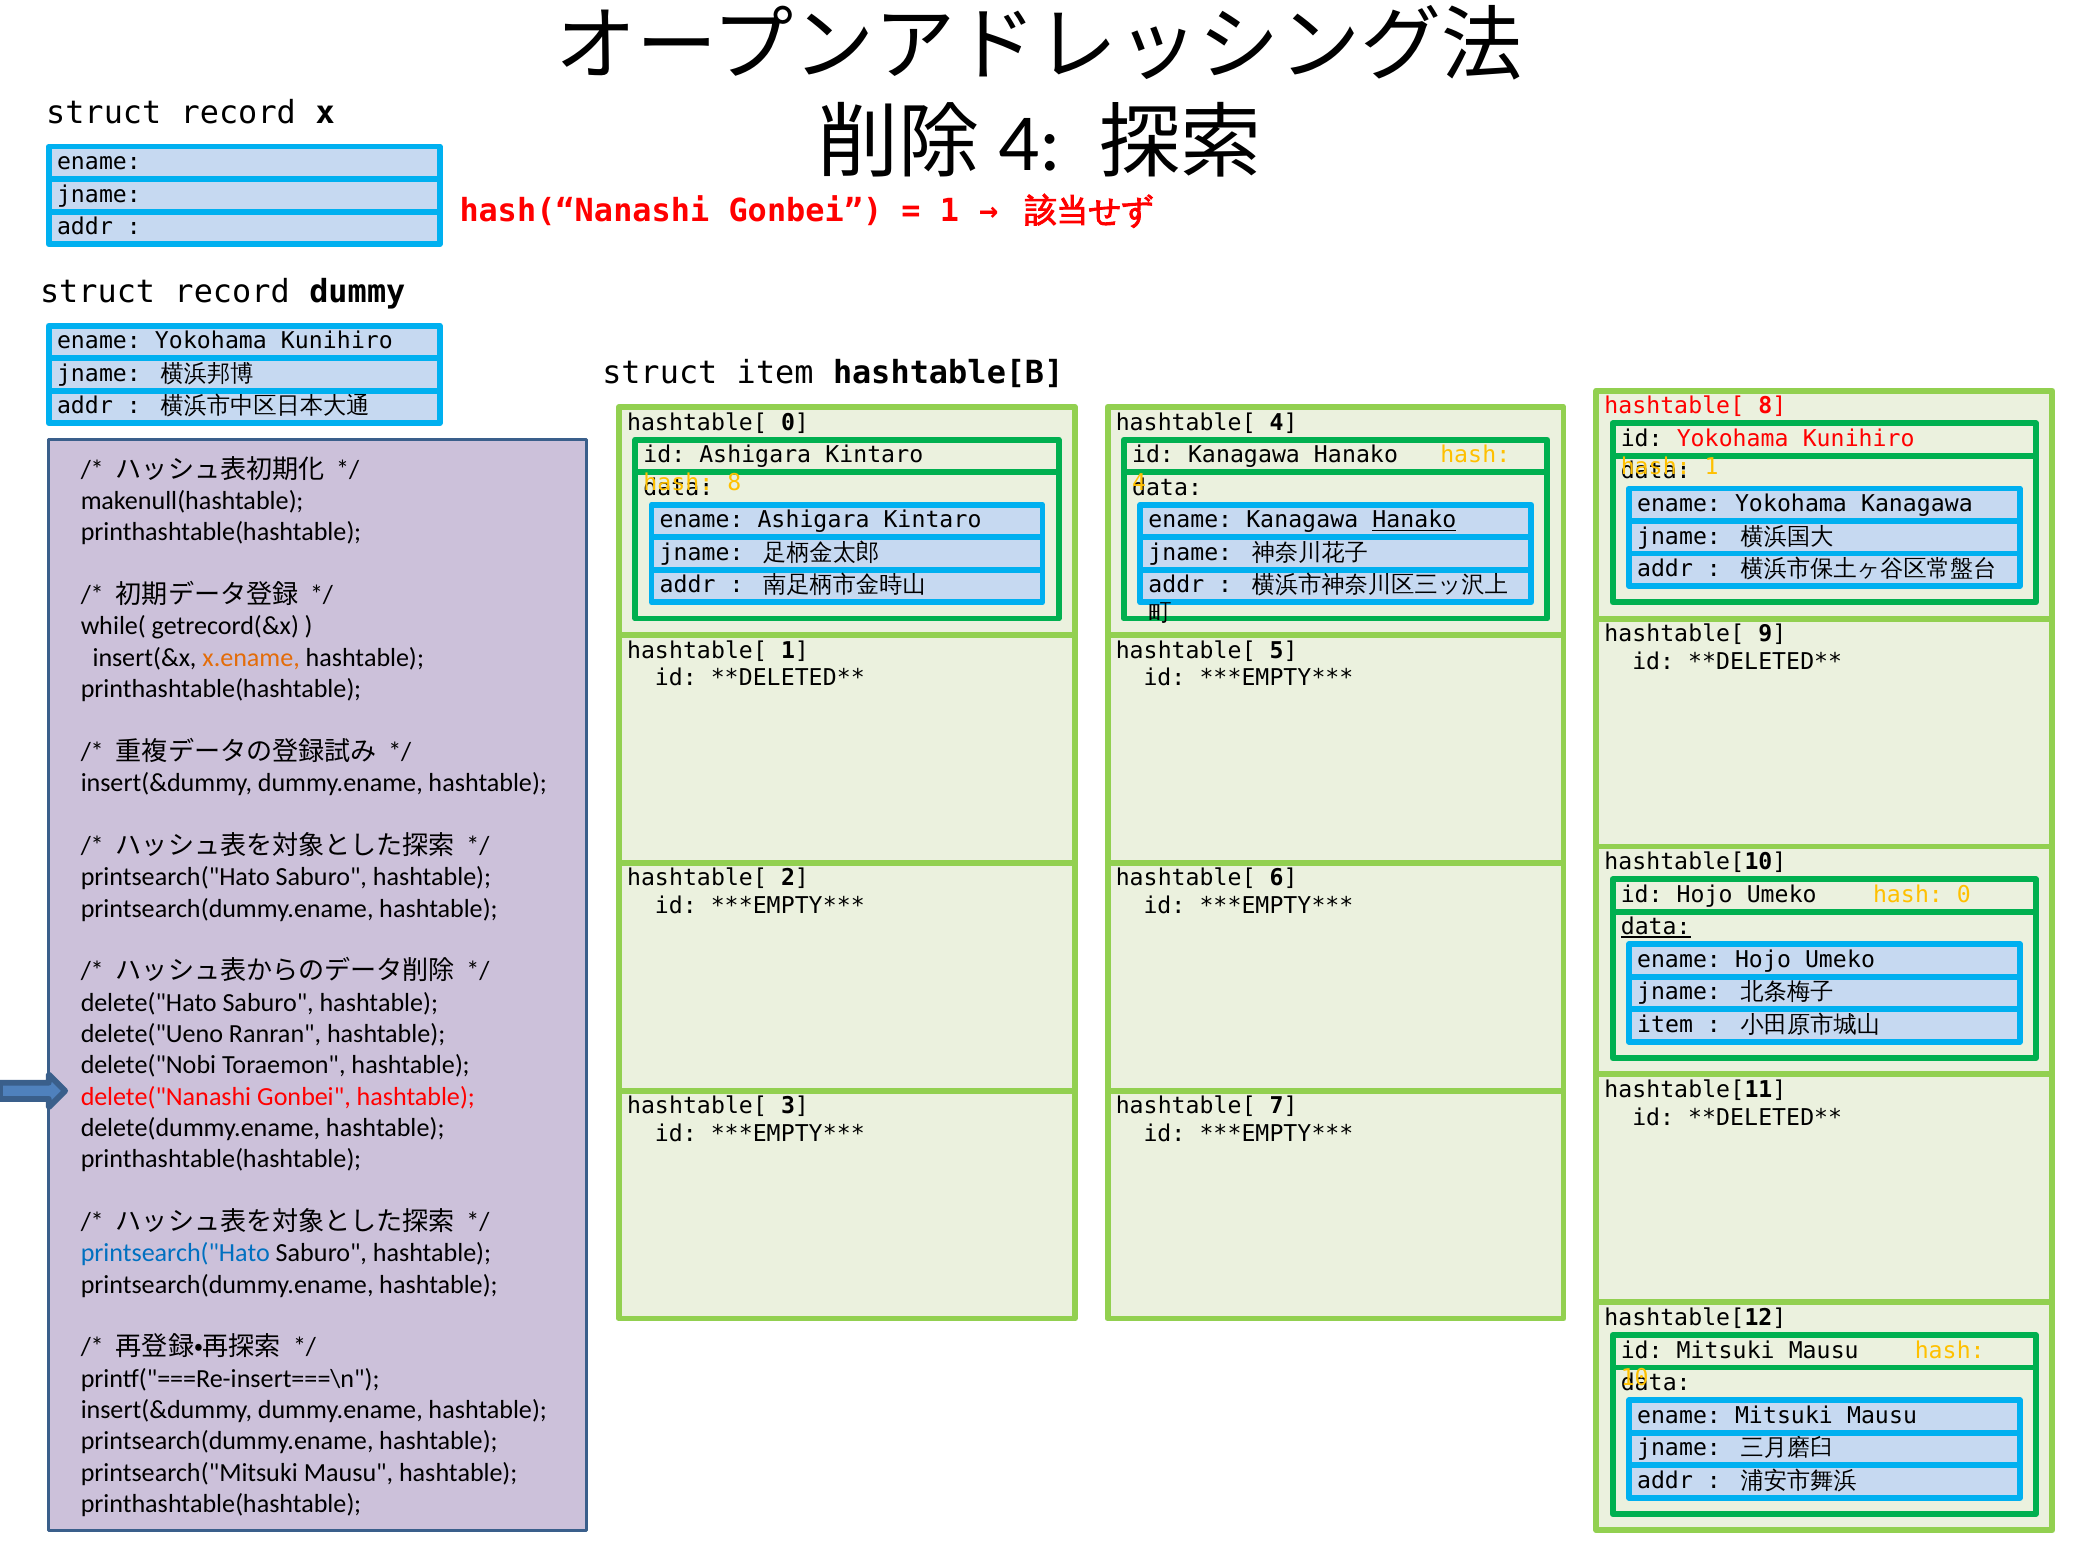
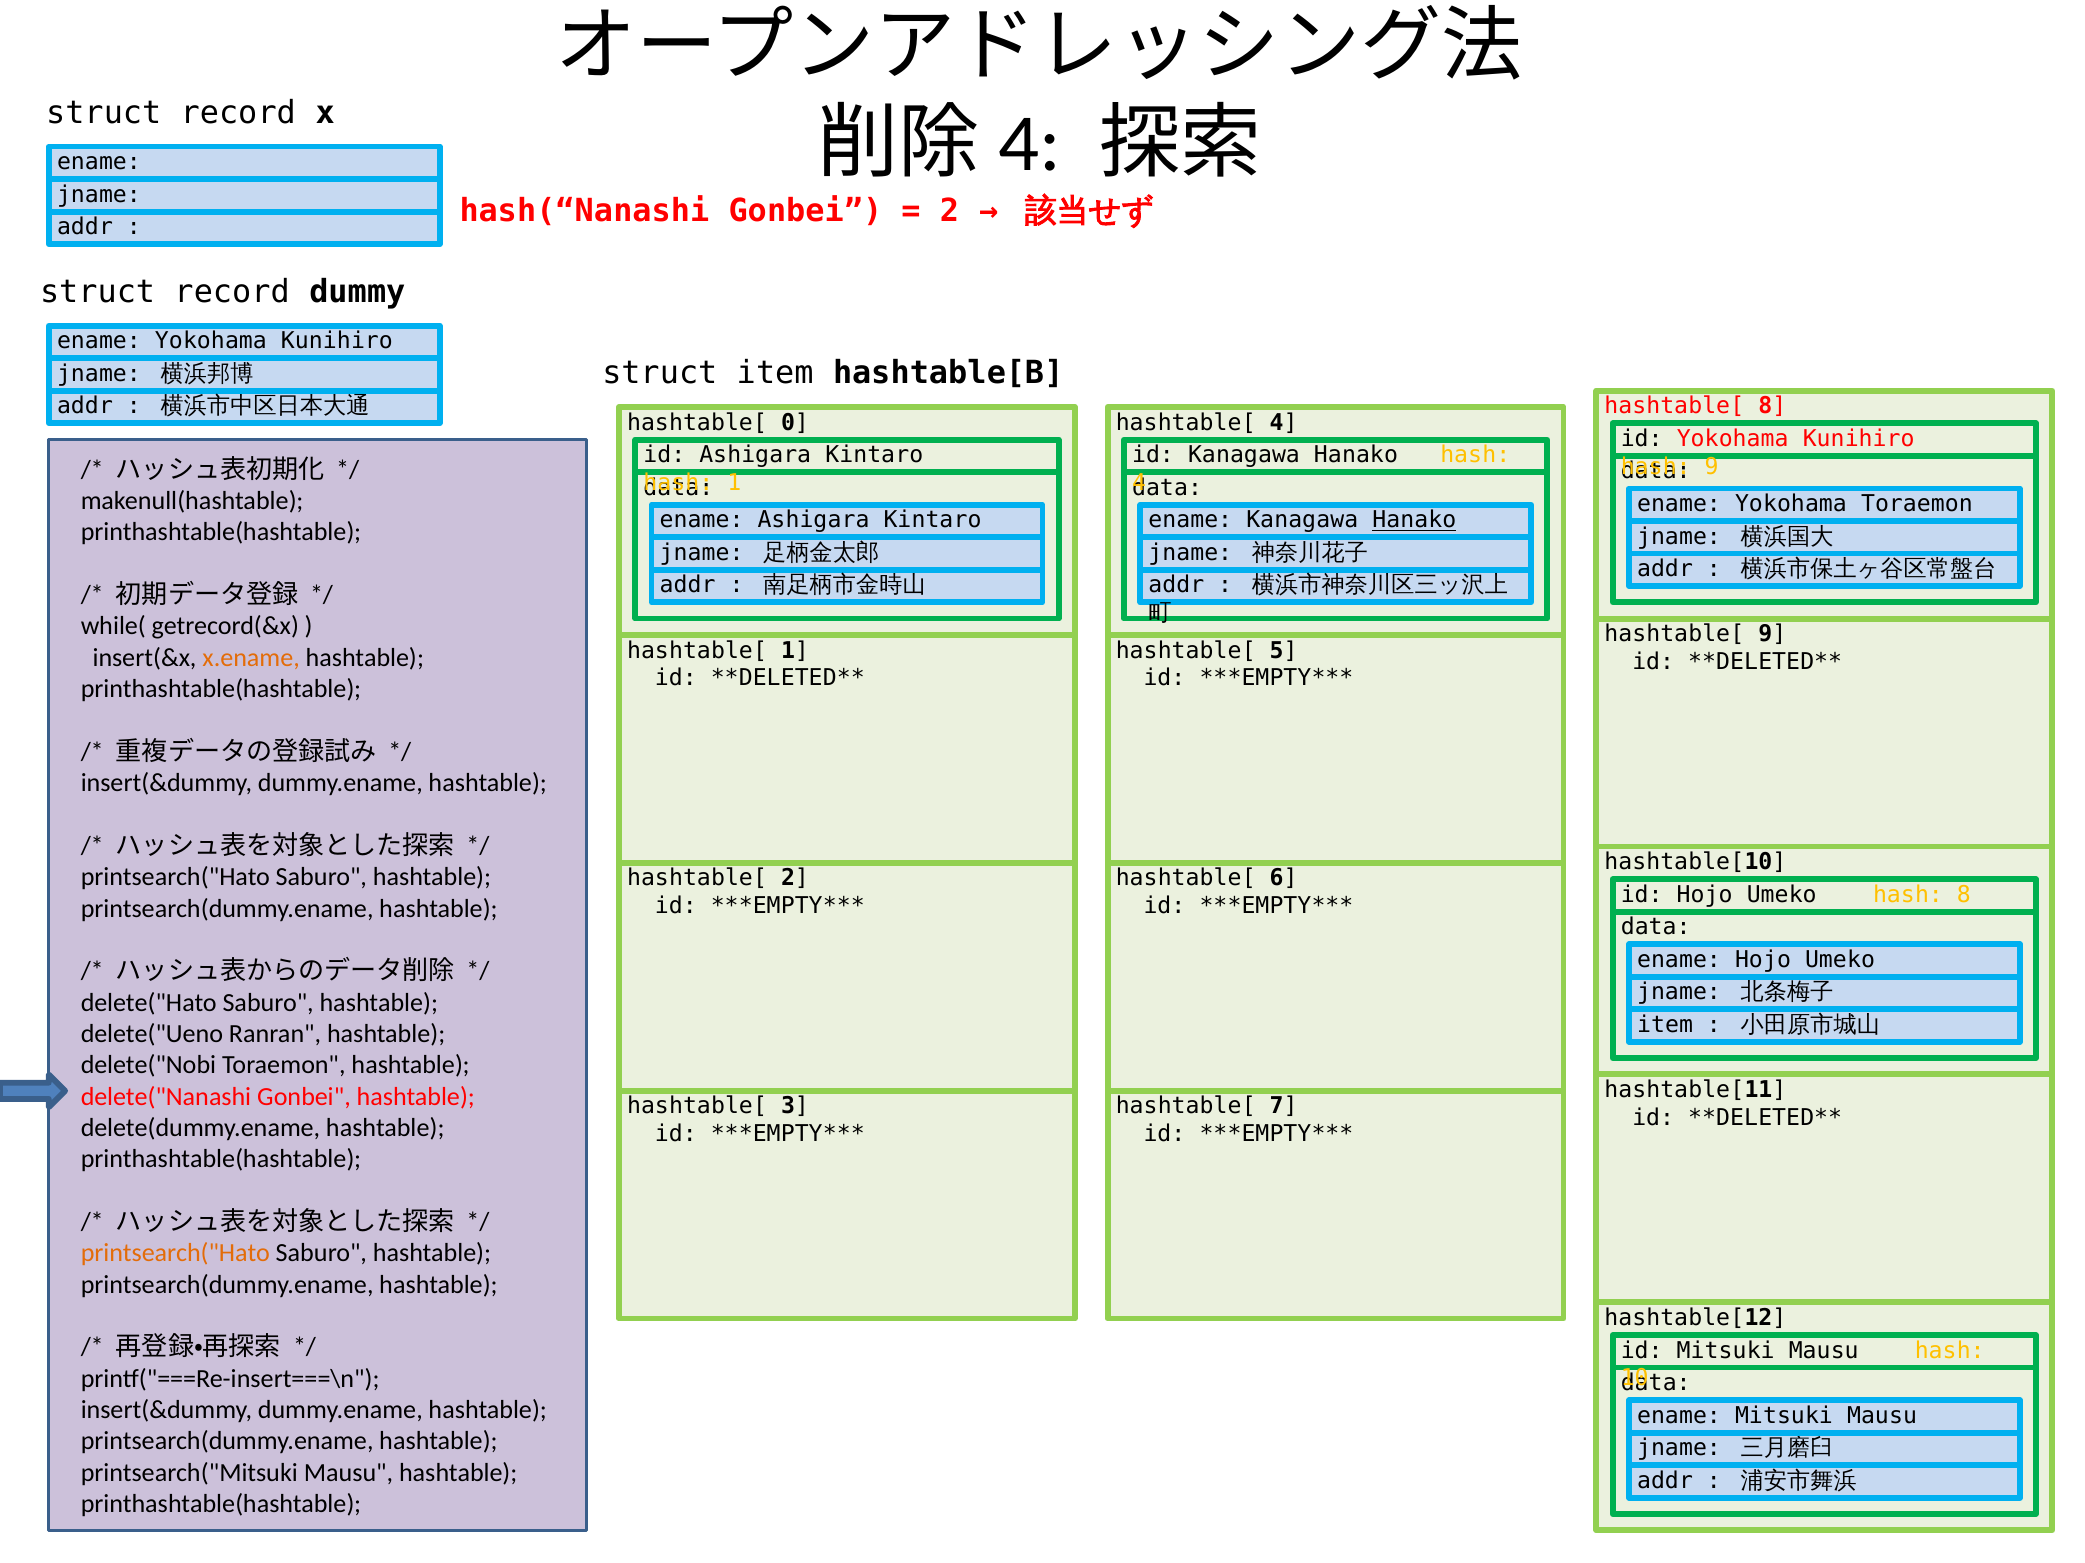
1: 1 -> 2 (950, 211)
1: 1 -> 9 (1712, 467)
8: 8 -> 1 (734, 483)
Yokohama Kanagawa: Kanagawa -> Toraemon (1917, 504)
hash 0: 0 -> 8 (1964, 895)
data underline: present -> none (1656, 928)
printsearch("Hato colour: blue -> orange (175, 1254)
